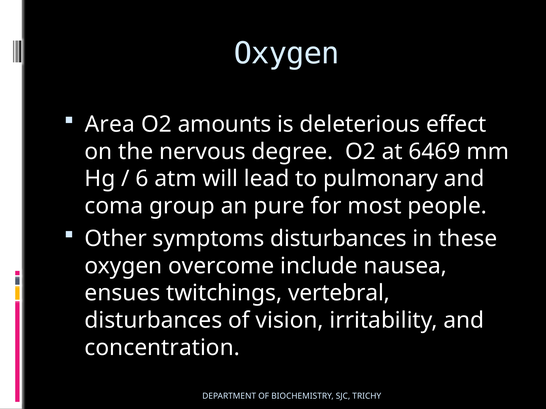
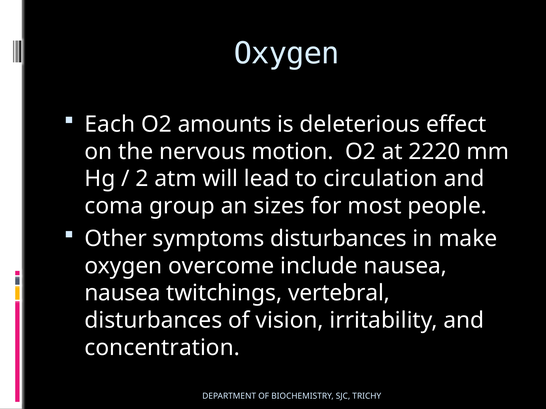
Area: Area -> Each (110, 124)
degree: degree -> motion (293, 152)
6469: 6469 -> 2220 (435, 152)
6: 6 -> 2 (142, 179)
pulmonary: pulmonary -> circulation (380, 179)
pure: pure -> sizes (279, 206)
these: these -> make (468, 239)
ensues: ensues -> nausea (123, 294)
